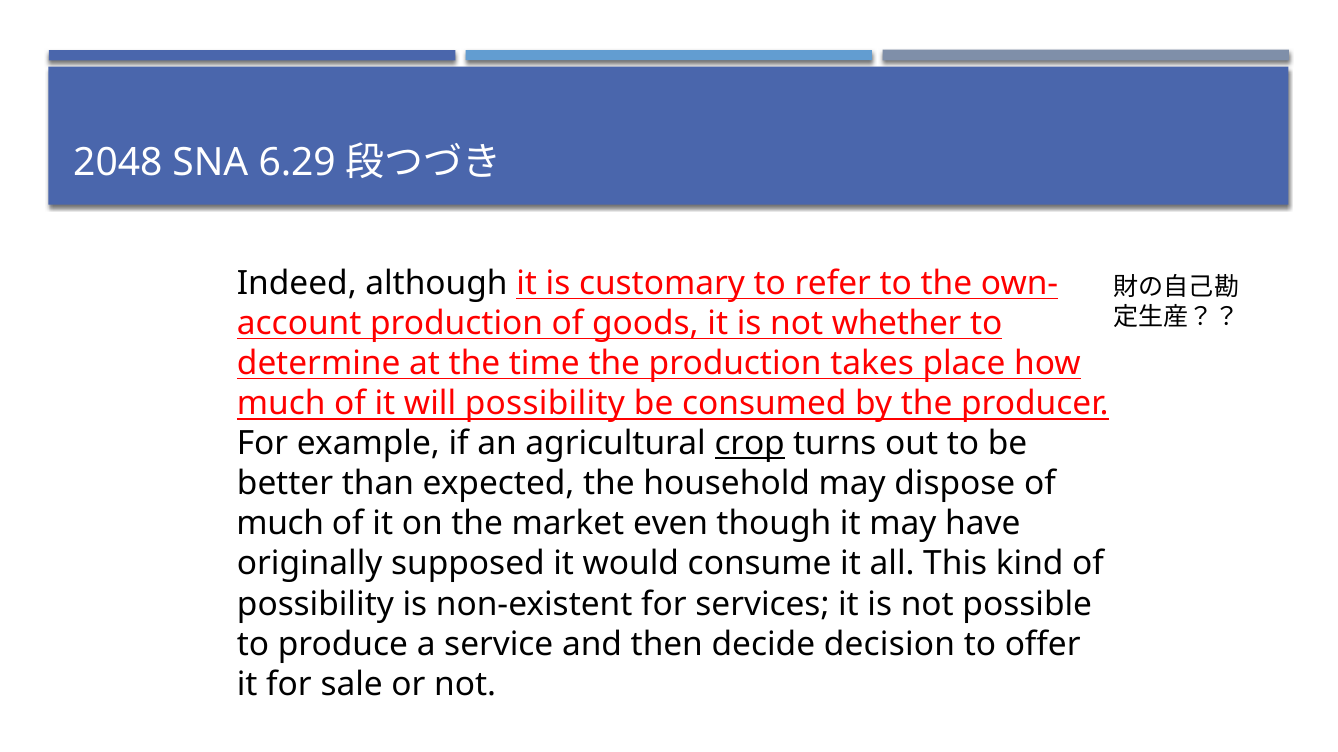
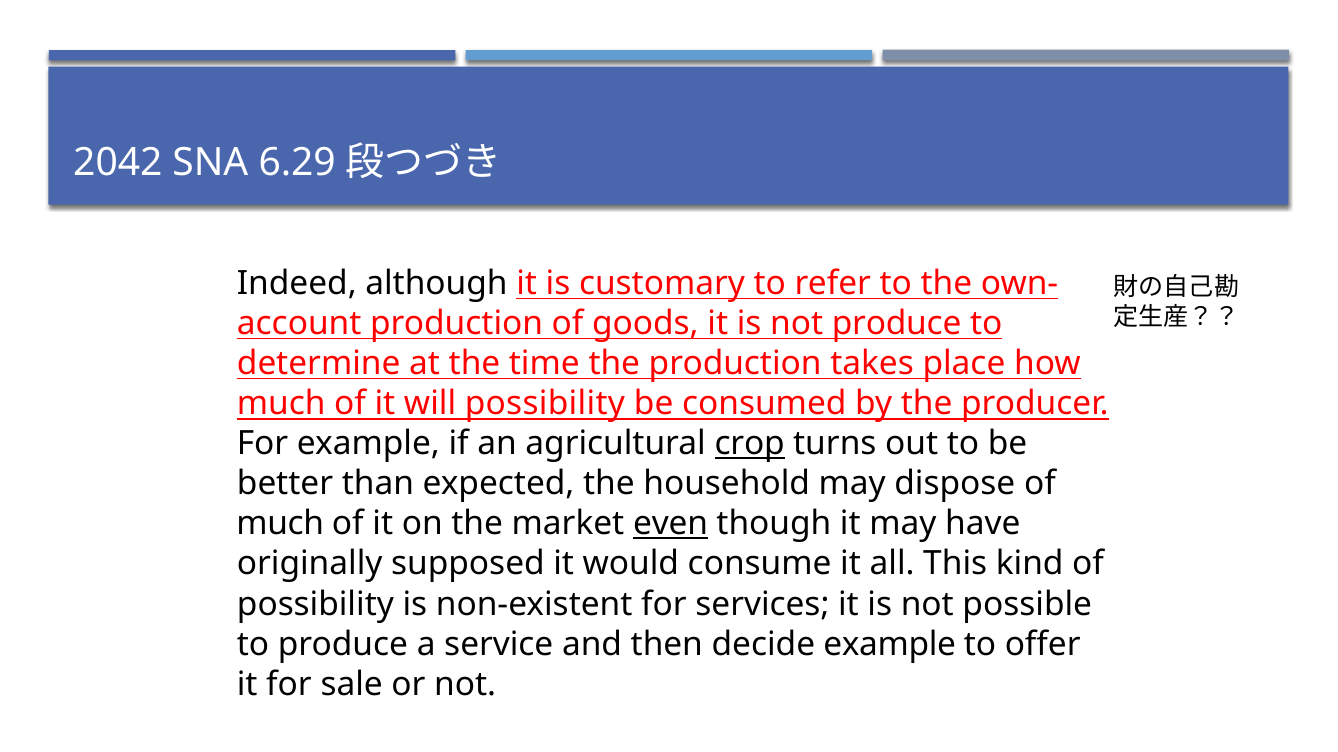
2048: 2048 -> 2042 (118, 163)
not whether: whether -> produce (897, 324)
even underline: none -> present (671, 524)
decide decision: decision -> example (890, 645)
